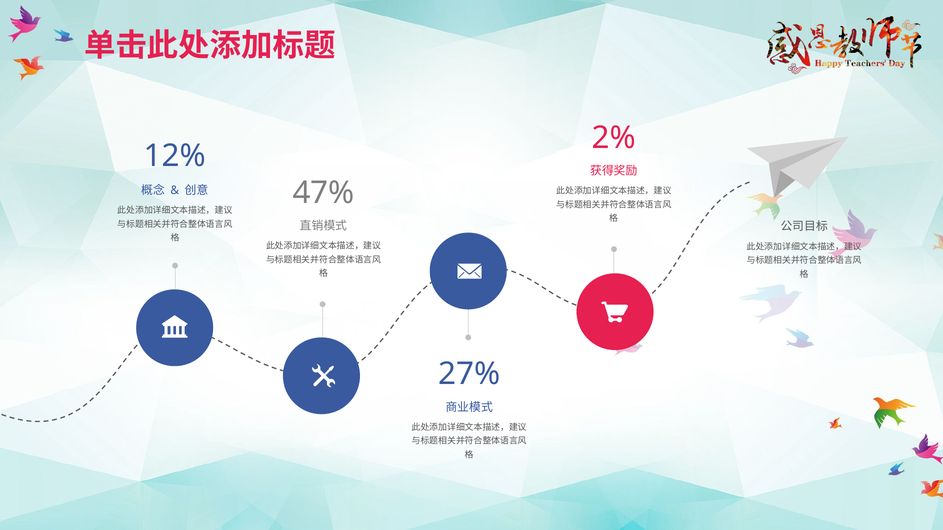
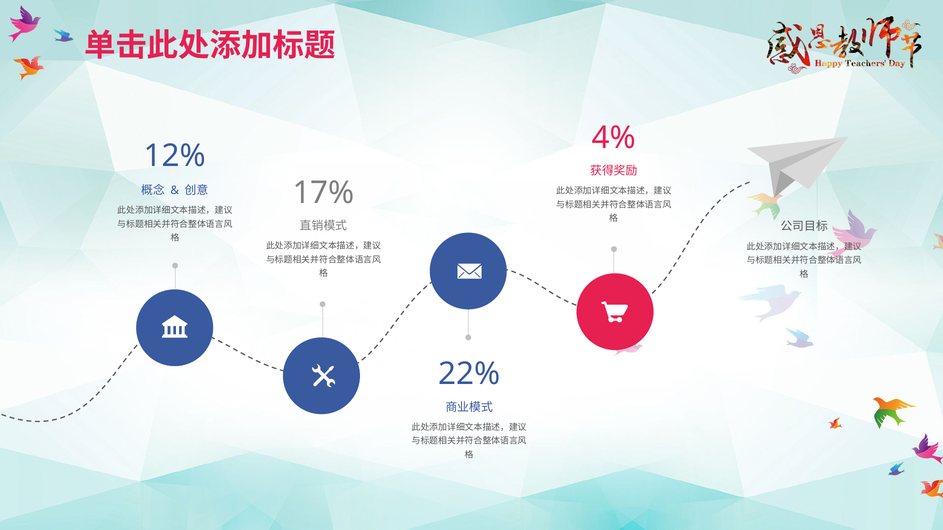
2%: 2% -> 4% (614, 138)
47%: 47% -> 17% (324, 193)
27%: 27% -> 22% (469, 374)
